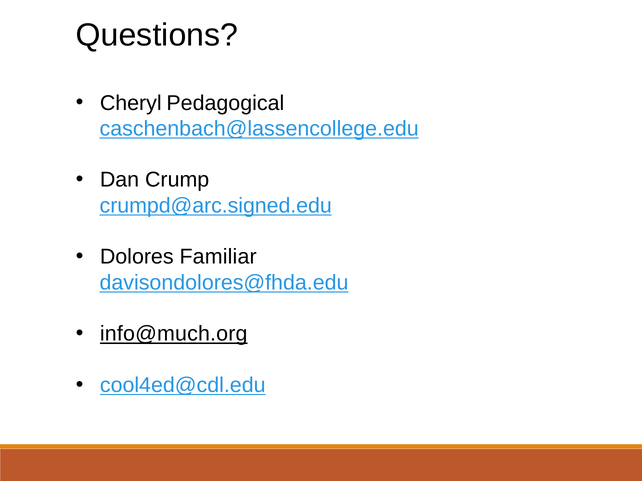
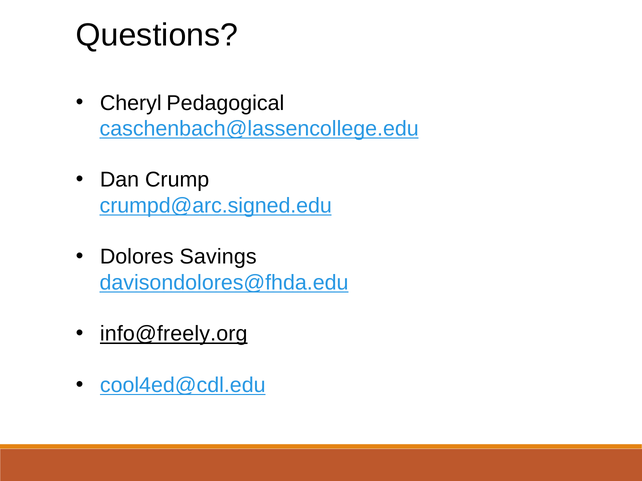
Familiar: Familiar -> Savings (218, 257)
info@much.org: info@much.org -> info@freely.org (174, 334)
